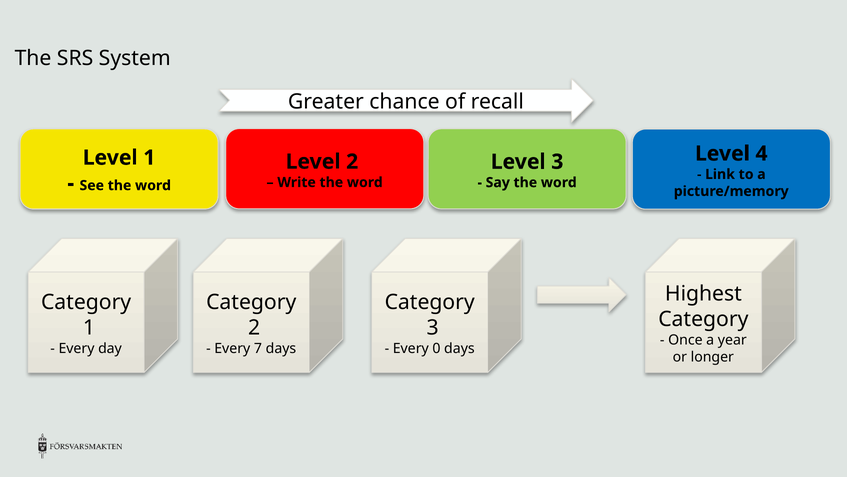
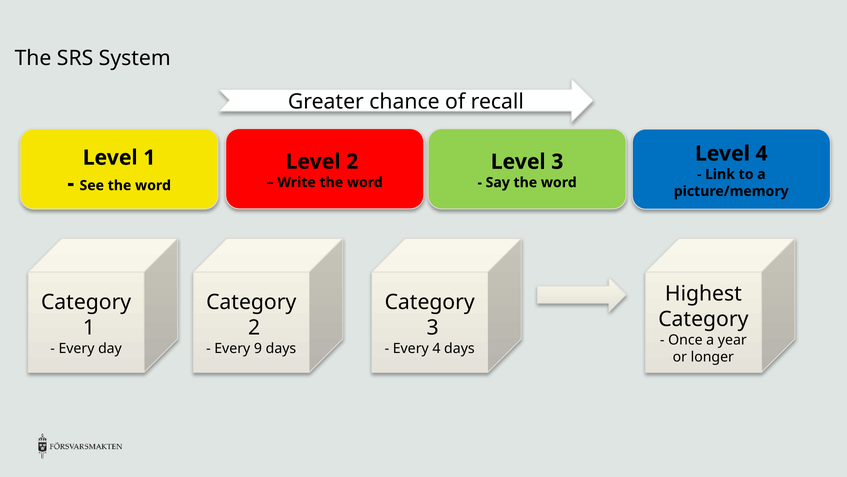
7: 7 -> 9 (258, 348)
Every 0: 0 -> 4 (436, 348)
